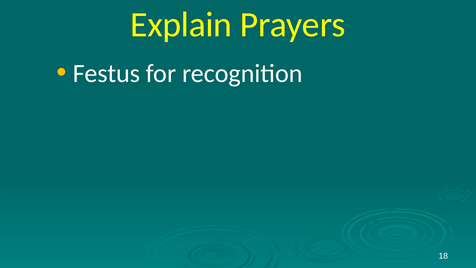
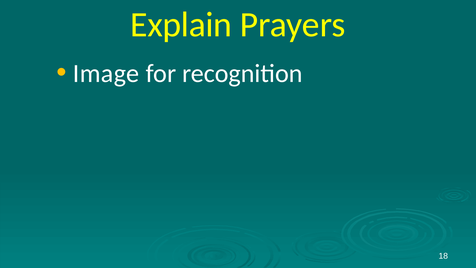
Festus: Festus -> Image (106, 73)
